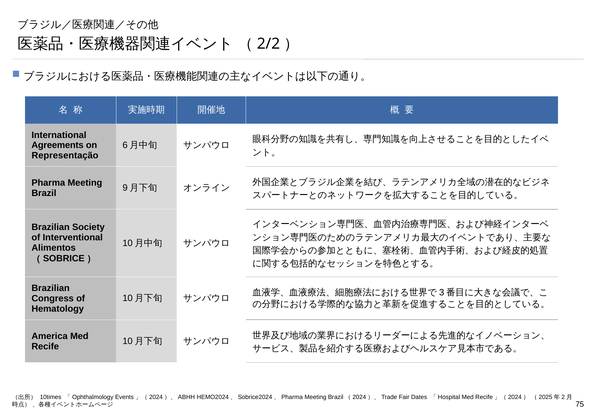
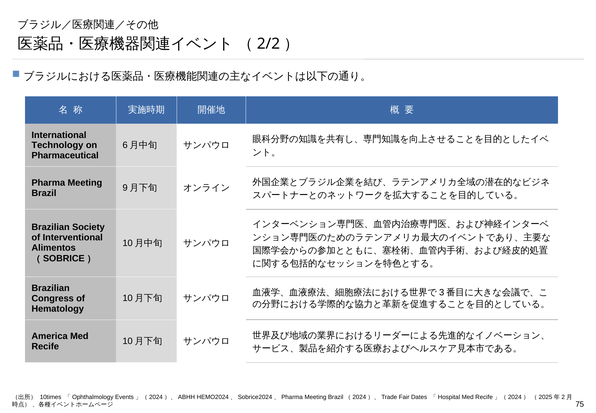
Agreements: Agreements -> Technology (57, 145)
Representação: Representação -> Pharmaceutical (65, 155)
